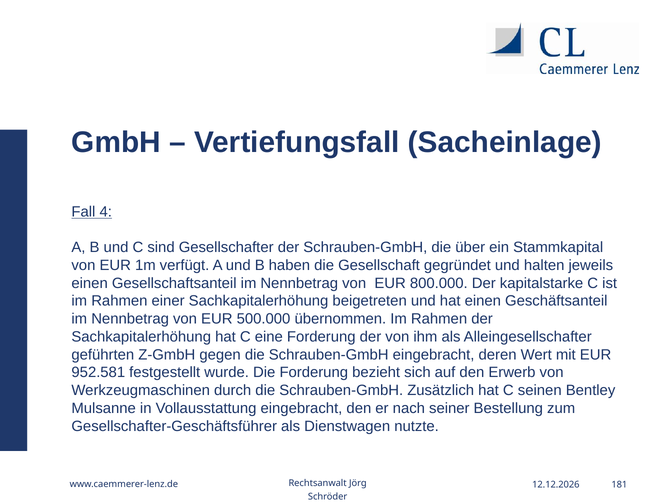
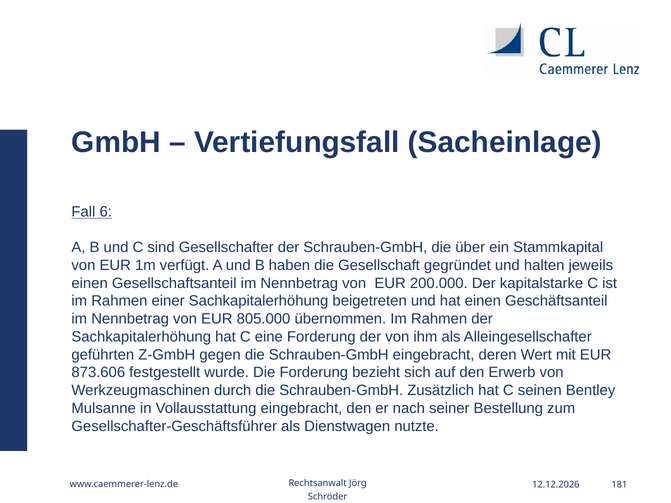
4: 4 -> 6 (106, 212)
800.000: 800.000 -> 200.000 (439, 283)
500.000: 500.000 -> 805.000 (264, 319)
952.581: 952.581 -> 873.606 (98, 373)
